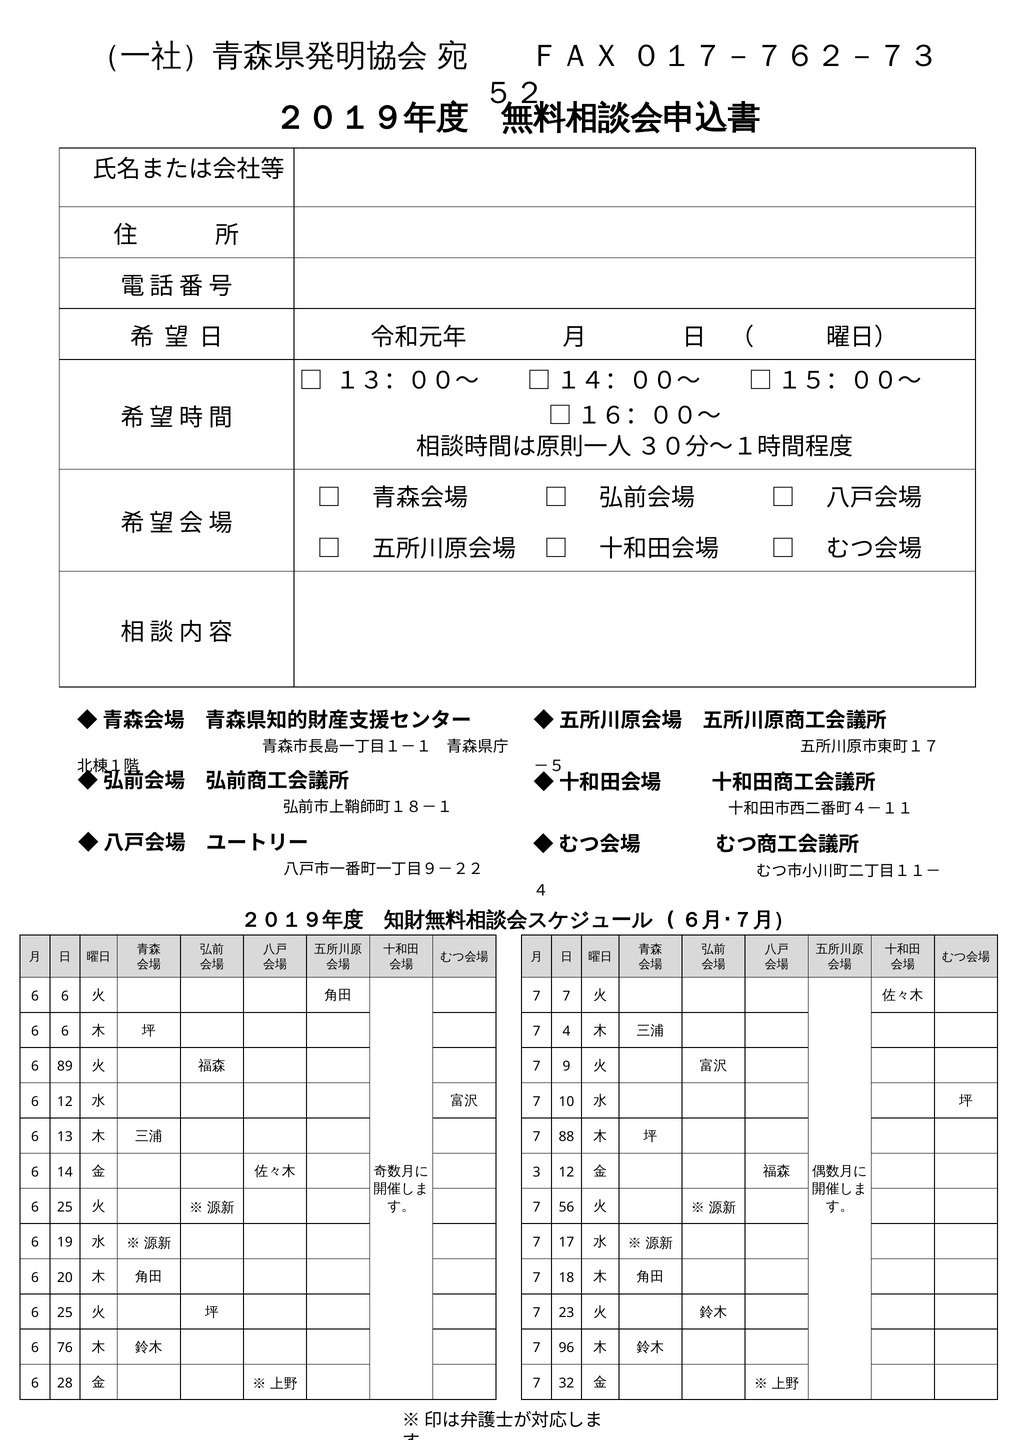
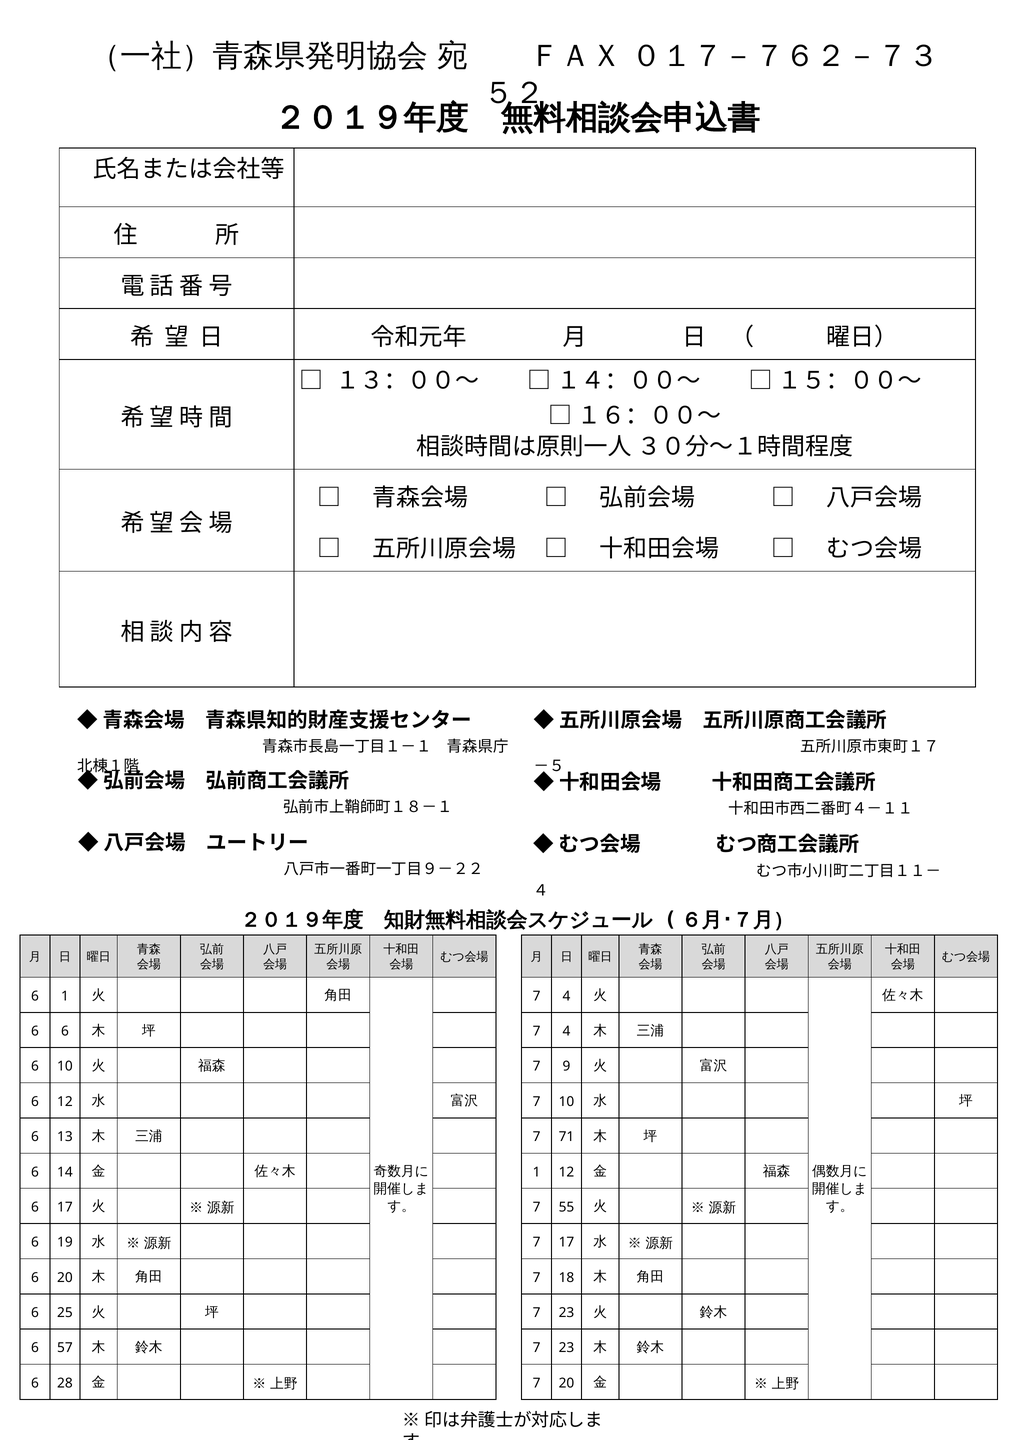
6: 6 -> 1 (65, 996)
7: 7 -> 4 (567, 996)
6 89: 89 -> 10 (65, 1066)
88: 88 -> 71 (566, 1137)
3: 3 -> 1 (537, 1172)
25: 25 -> 17 (65, 1207)
56: 56 -> 55 (566, 1207)
76: 76 -> 57 (65, 1348)
96: 96 -> 23 (566, 1348)
7 32: 32 -> 20 (566, 1383)
